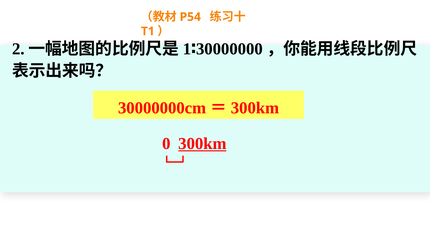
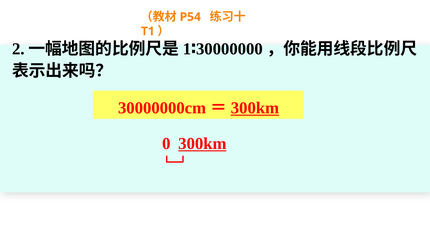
300km underline: none -> present (255, 108)
